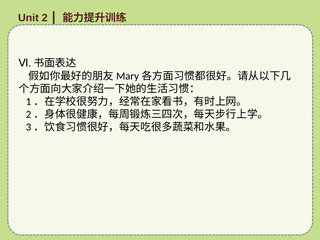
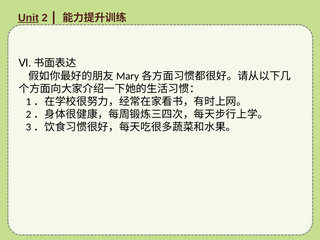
Unit underline: none -> present (28, 18)
